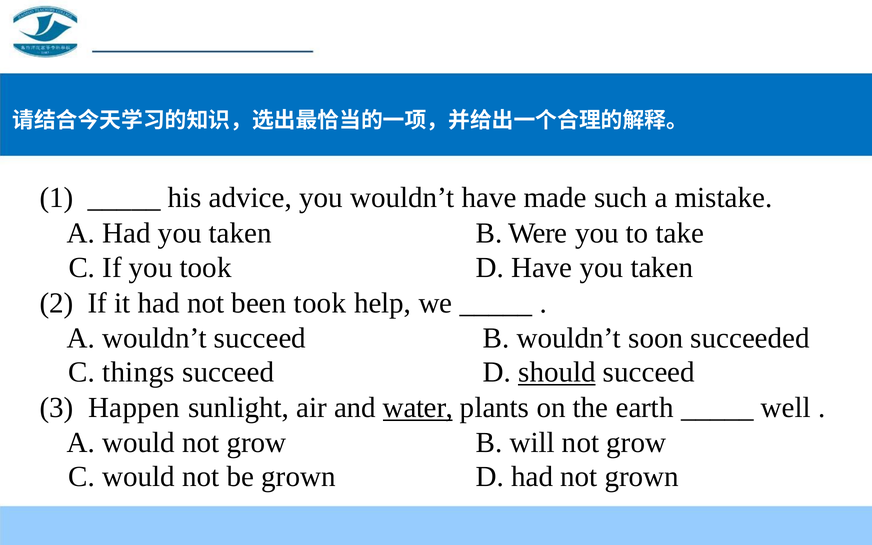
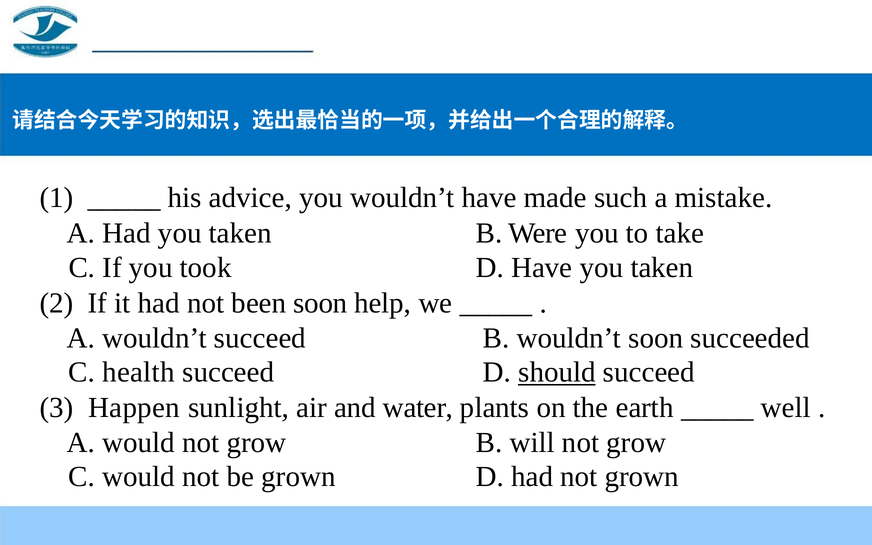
been took: took -> soon (320, 303)
things: things -> health (139, 372)
water underline: present -> none (418, 408)
